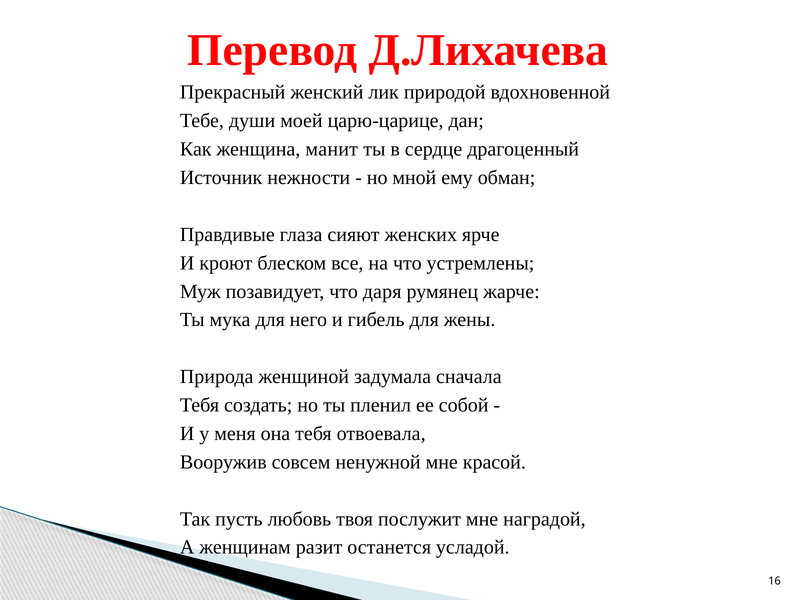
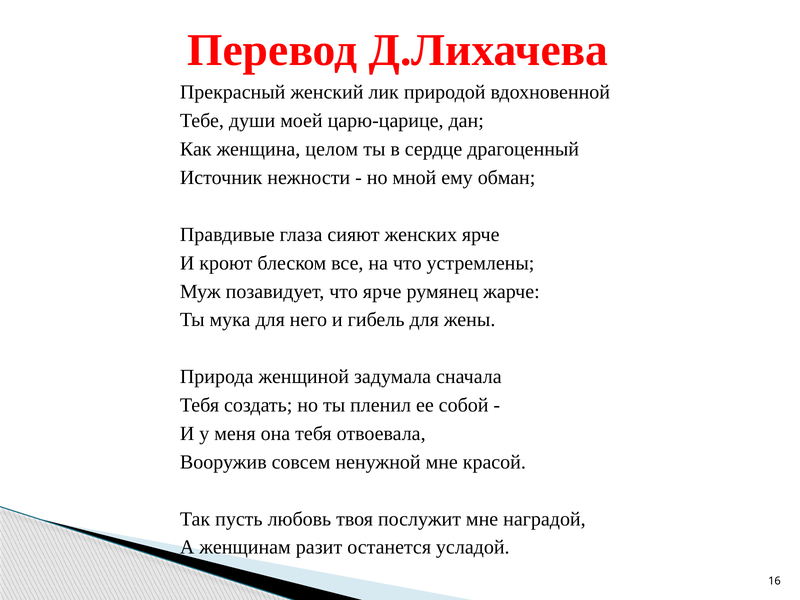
манит: манит -> целом (332, 149)
что даря: даря -> ярче (382, 291)
